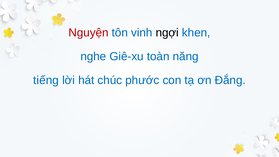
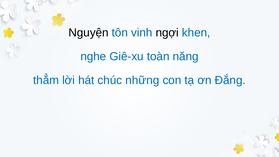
Nguyện colour: red -> black (89, 33)
tiếng: tiếng -> thẳm (46, 80)
phước: phước -> những (142, 80)
